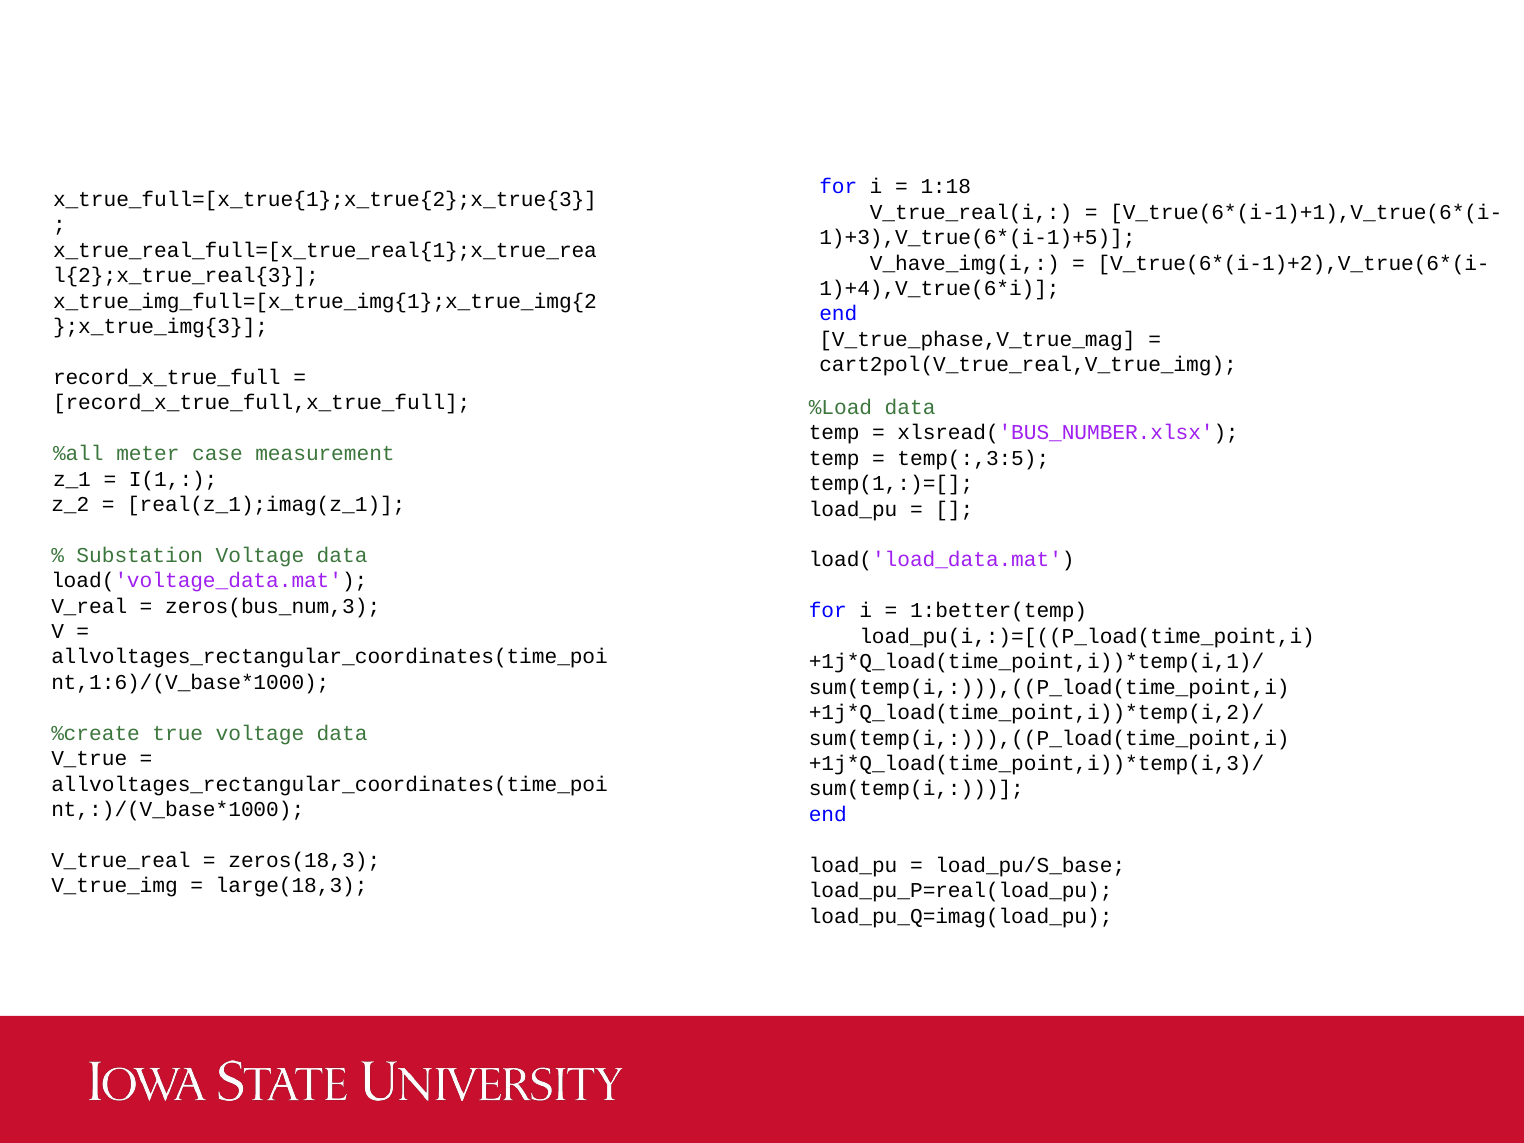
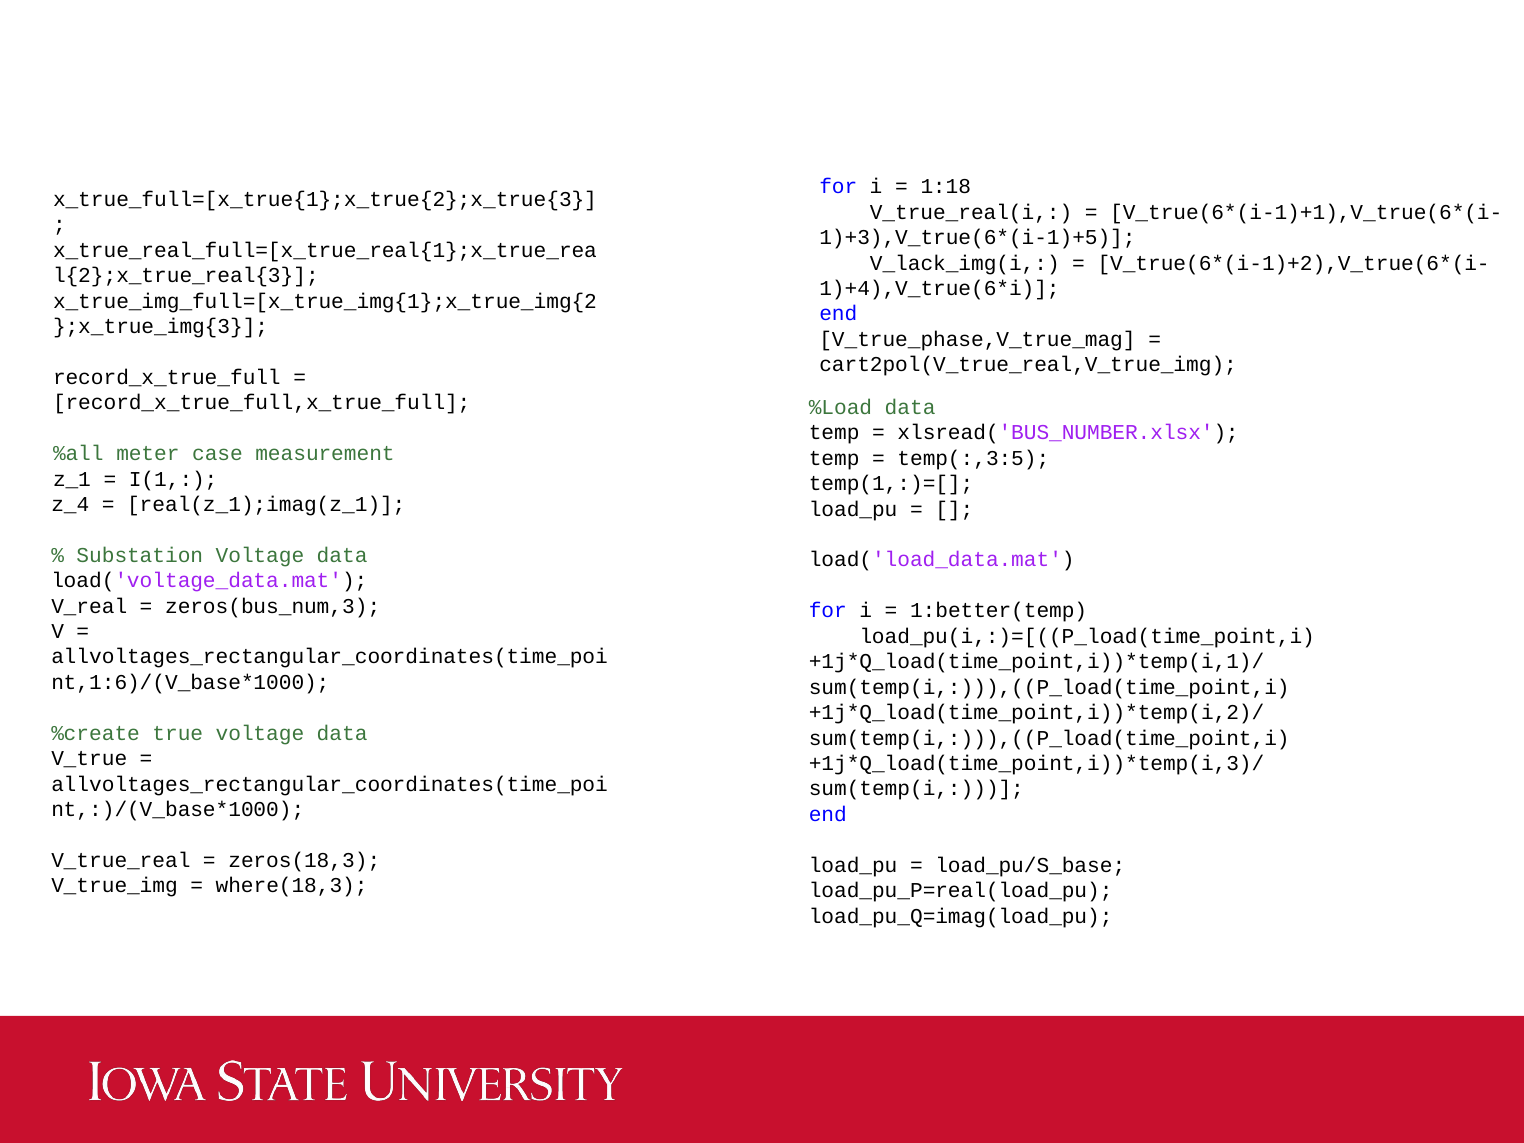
V_have_img(i: V_have_img(i -> V_lack_img(i (965, 263)
z_2: z_2 -> z_4 (70, 504)
large(18,3: large(18,3 -> where(18,3 (292, 886)
